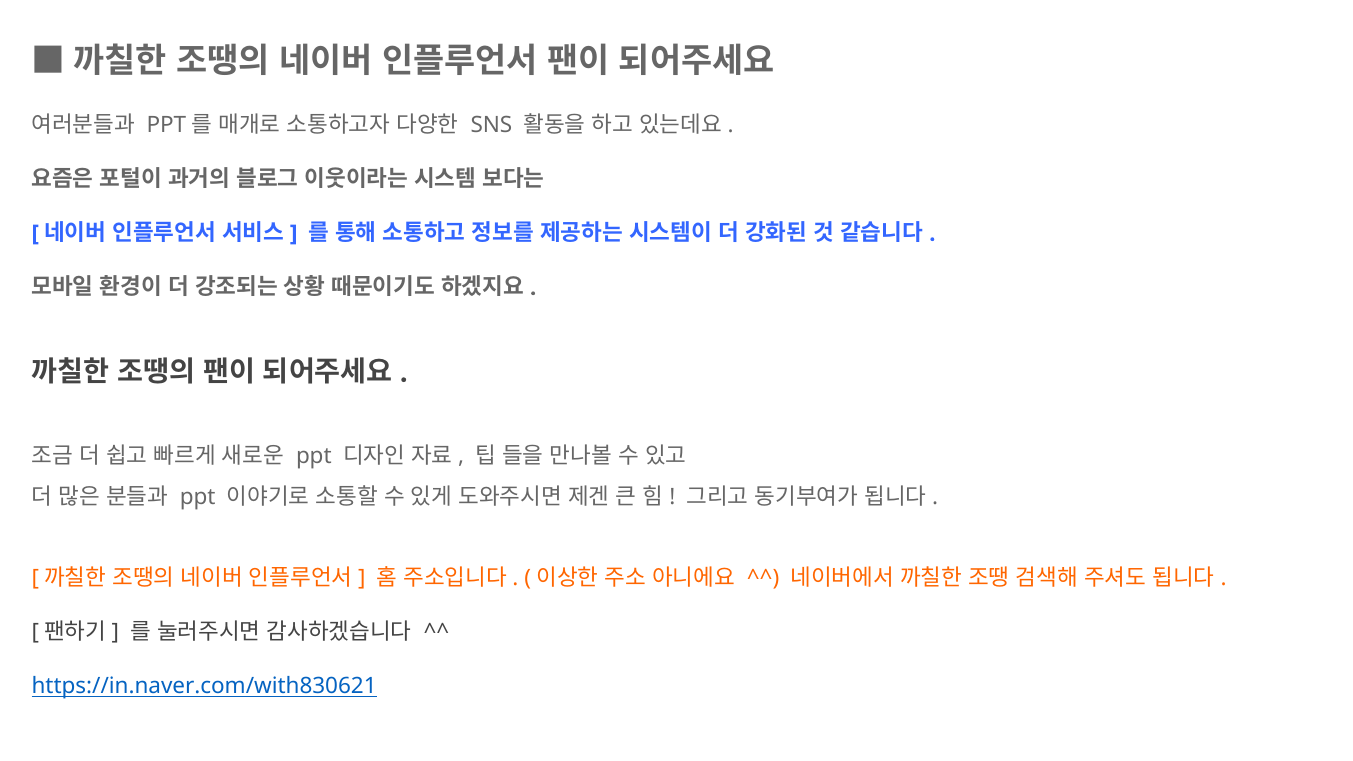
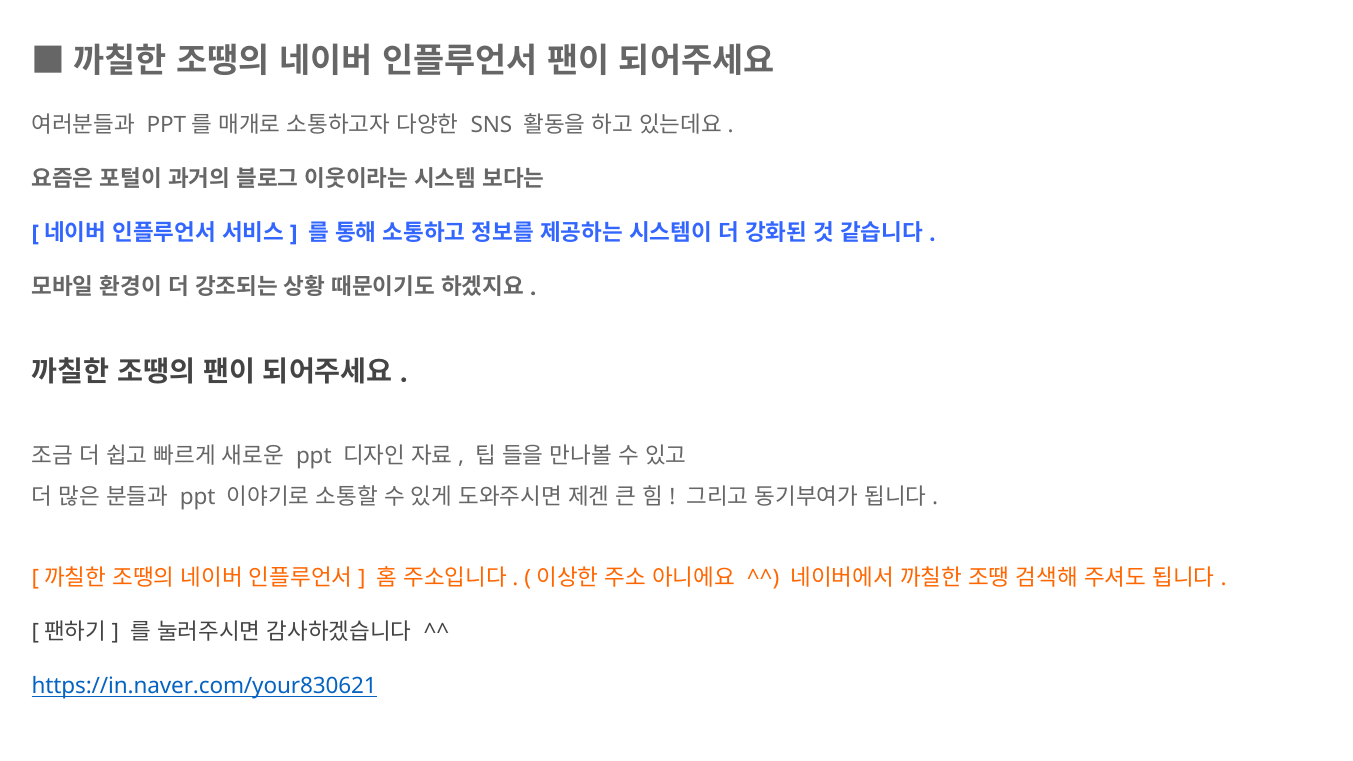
https://in.naver.com/with830621: https://in.naver.com/with830621 -> https://in.naver.com/your830621 (204, 686)
